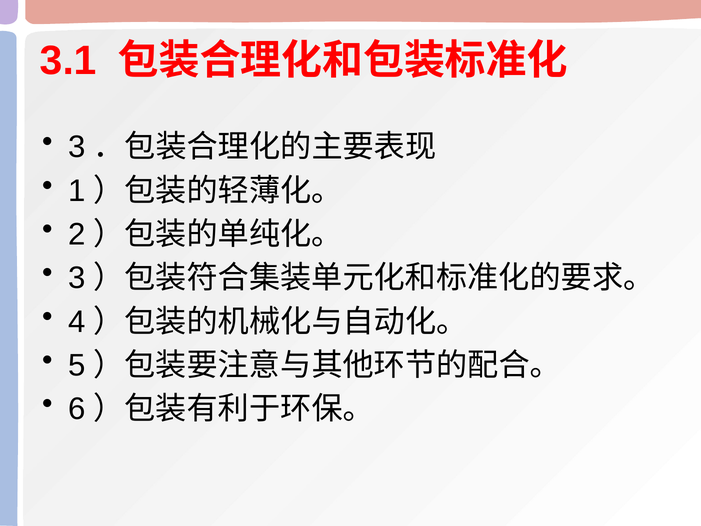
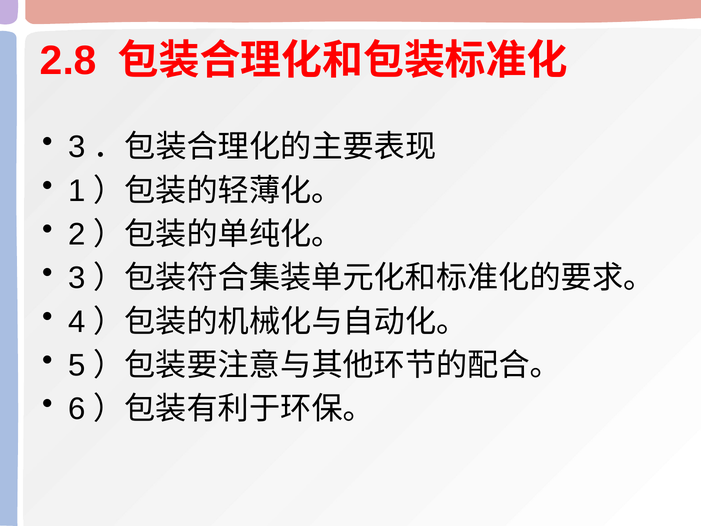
3.1: 3.1 -> 2.8 (68, 61)
